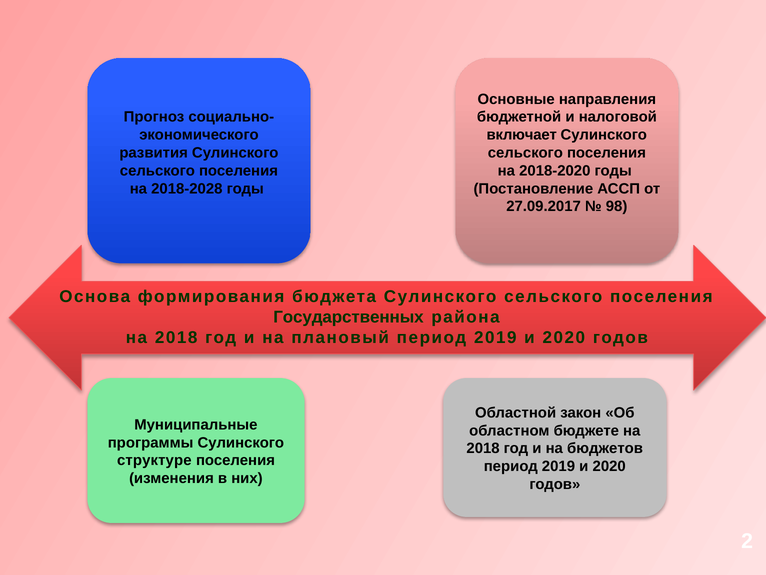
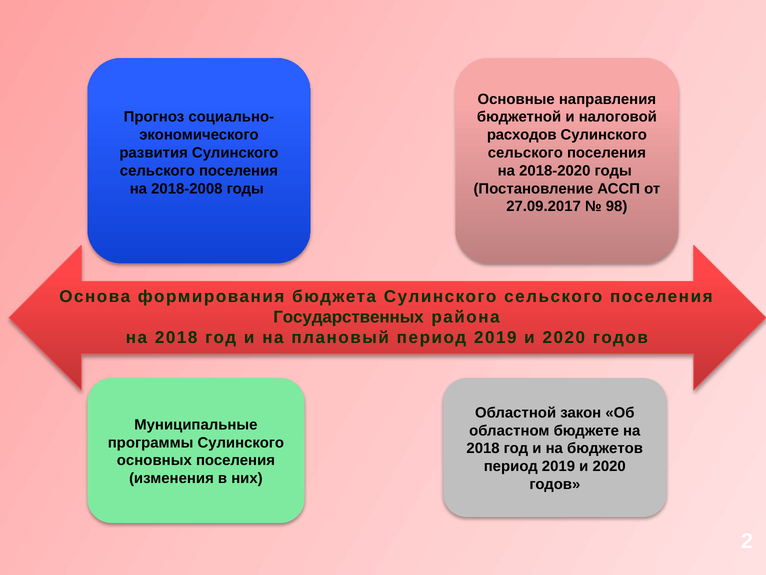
включает: включает -> расходов (522, 135)
2018-2028: 2018-2028 -> 2018-2008 (187, 188)
структуре: структуре -> основных (154, 460)
